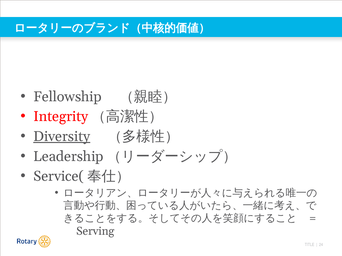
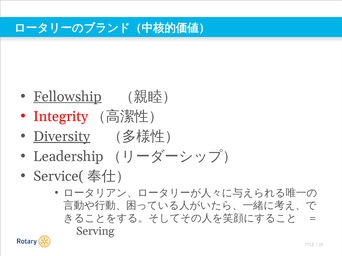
Fellowship underline: none -> present (68, 97)
